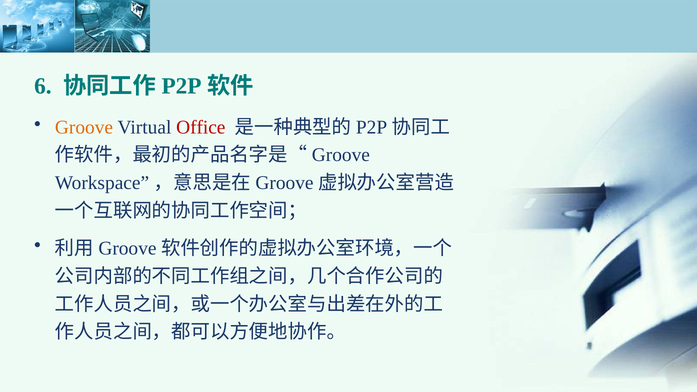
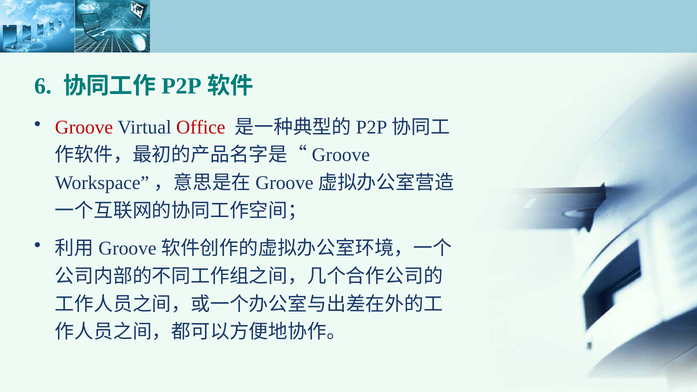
Groove colour: orange -> red (84, 127)
